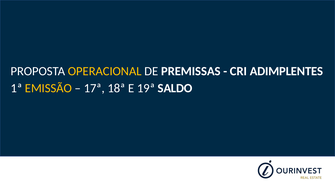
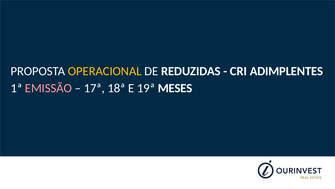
PREMISSAS: PREMISSAS -> REDUZIDAS (191, 71)
EMISSÃO colour: yellow -> pink (48, 88)
SALDO: SALDO -> MESES (175, 88)
